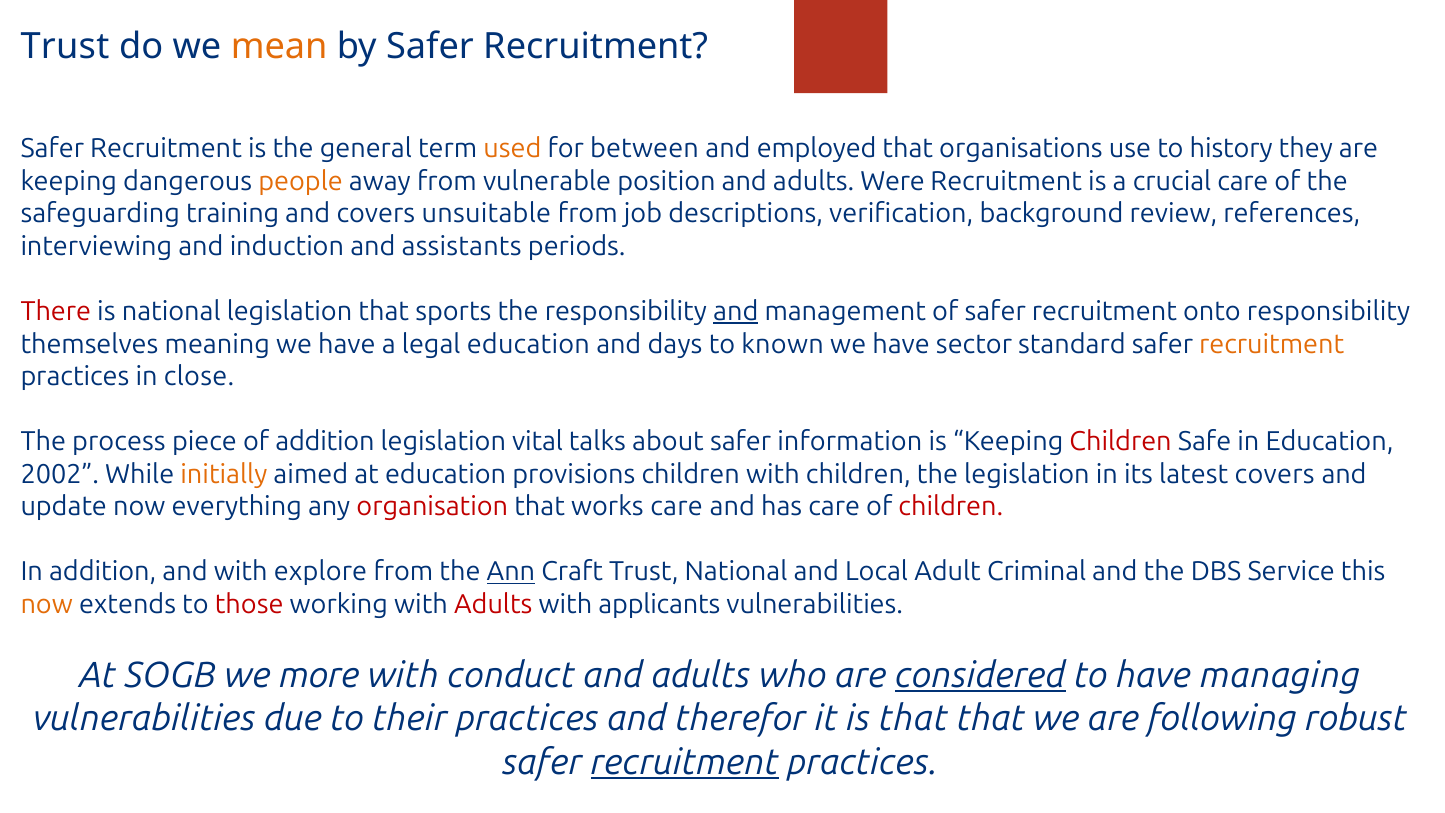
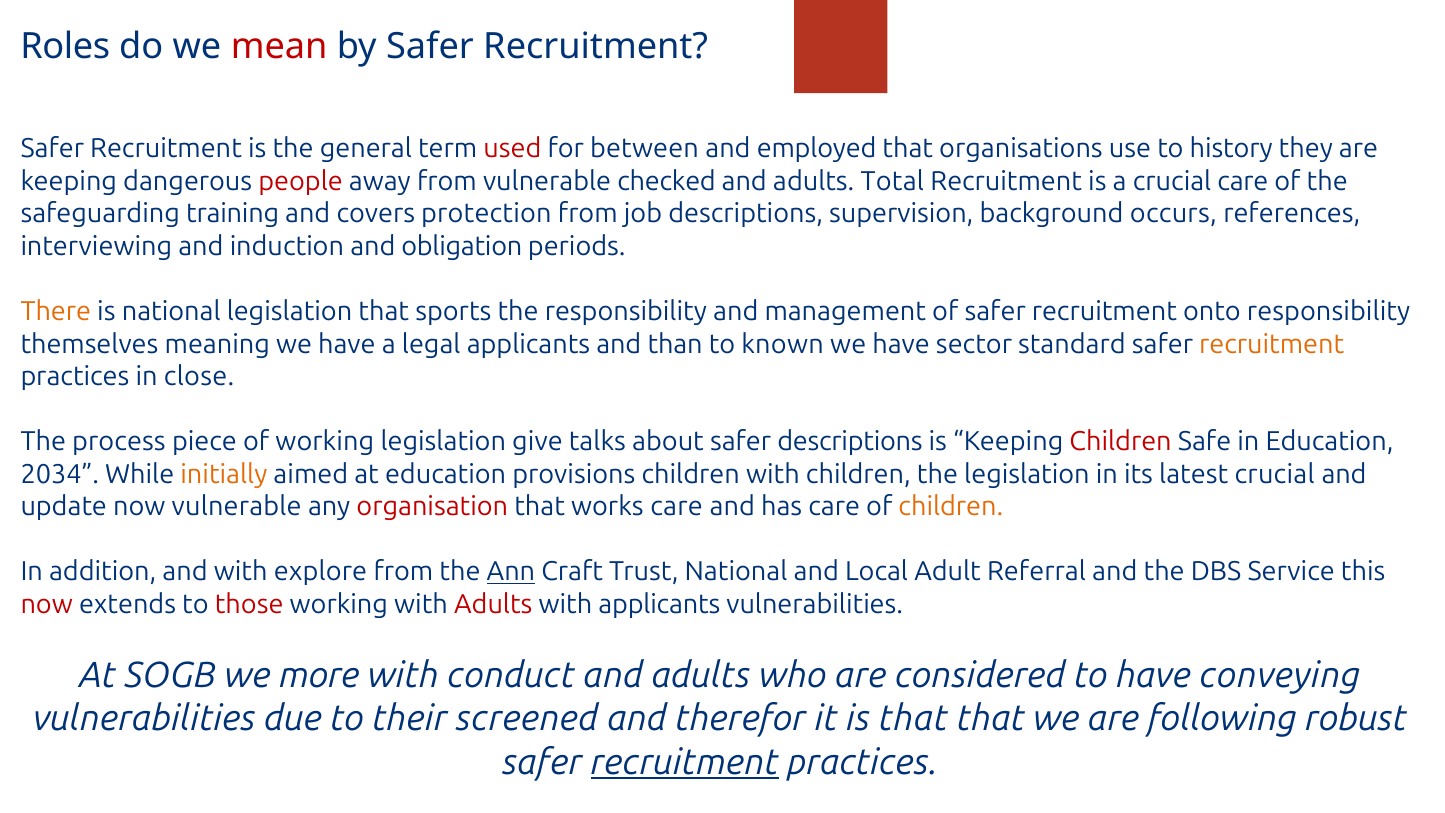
Trust: Trust -> Roles (65, 46)
mean colour: orange -> red (279, 46)
used colour: orange -> red (512, 149)
people colour: orange -> red (301, 181)
position: position -> checked (667, 181)
Were: Were -> Total (892, 181)
unsuitable: unsuitable -> protection (486, 214)
verification: verification -> supervision (901, 214)
review: review -> occurs (1173, 214)
assistants: assistants -> obligation (462, 247)
There colour: red -> orange (56, 312)
and underline: present -> none (736, 312)
legal education: education -> applicants (528, 344)
days: days -> than (675, 344)
of addition: addition -> working (325, 442)
vital: vital -> give (537, 442)
safer information: information -> descriptions (850, 442)
2002: 2002 -> 2034 (60, 474)
latest covers: covers -> crucial (1275, 474)
now everything: everything -> vulnerable (237, 507)
children colour: red -> orange (951, 507)
Criminal: Criminal -> Referral (1037, 572)
now colour: orange -> red (47, 604)
considered underline: present -> none (980, 675)
managing: managing -> conveying (1280, 675)
their practices: practices -> screened (527, 719)
